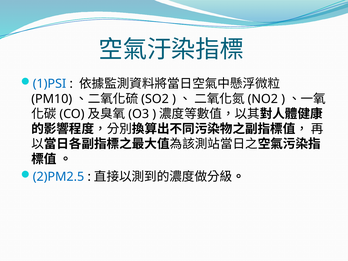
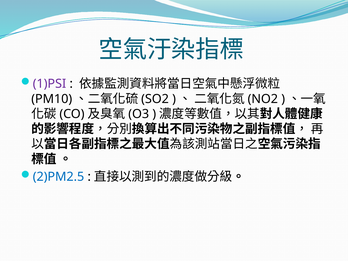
1)PSI colour: blue -> purple (49, 84)
